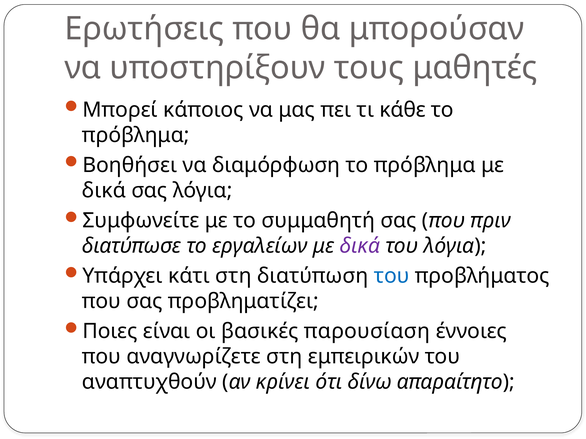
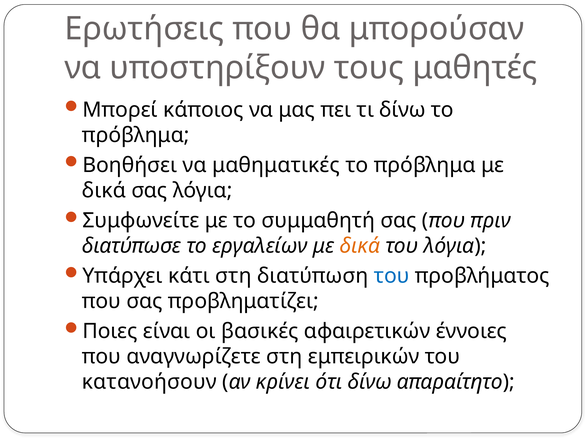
τι κάθε: κάθε -> δίνω (403, 110)
διαμόρφωση: διαμόρφωση -> μαθηματικές (276, 165)
δικά colour: purple -> orange (360, 246)
παρουσίαση: παρουσίαση -> αφαιρετικών (367, 332)
αναπτυχθούν: αναπτυχθούν -> κατανοήσουν (149, 382)
